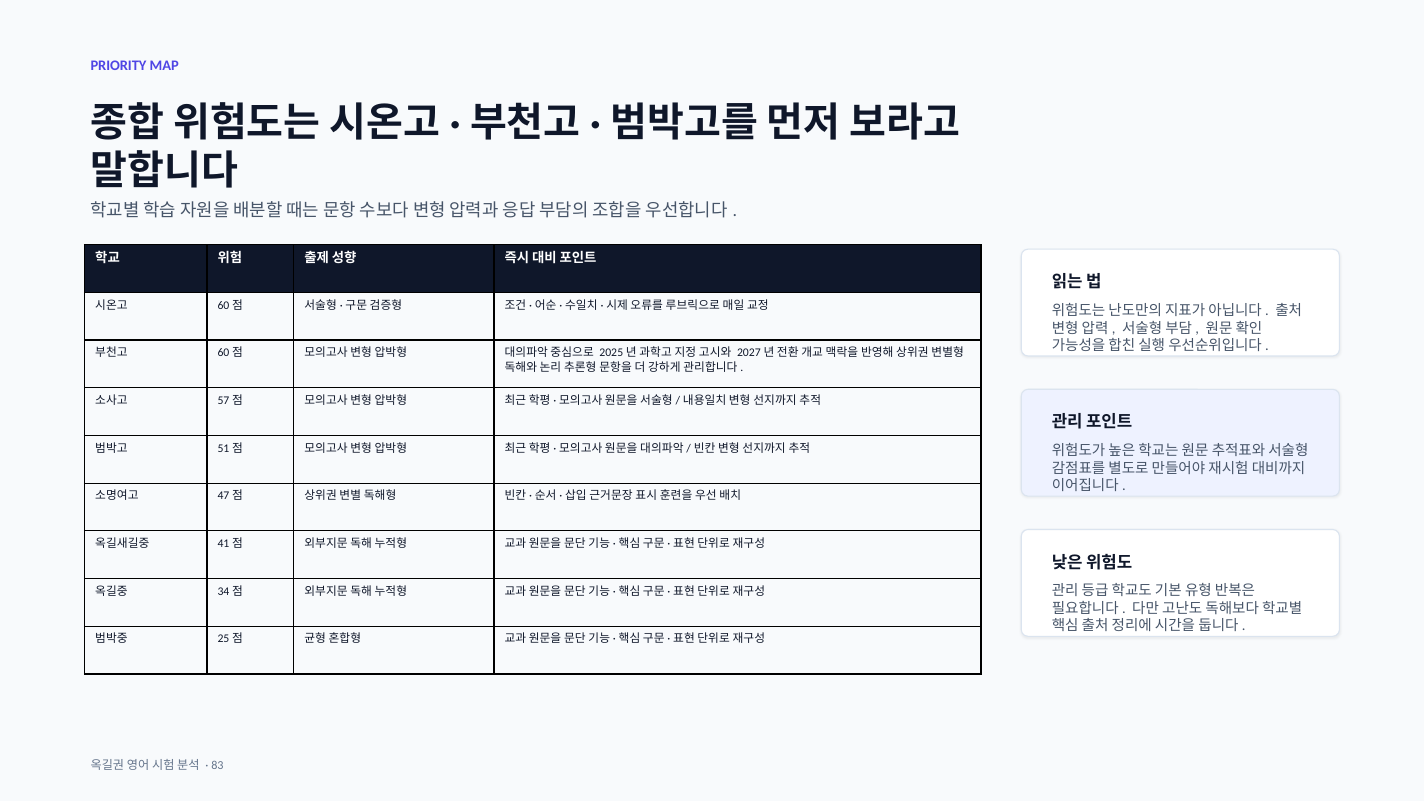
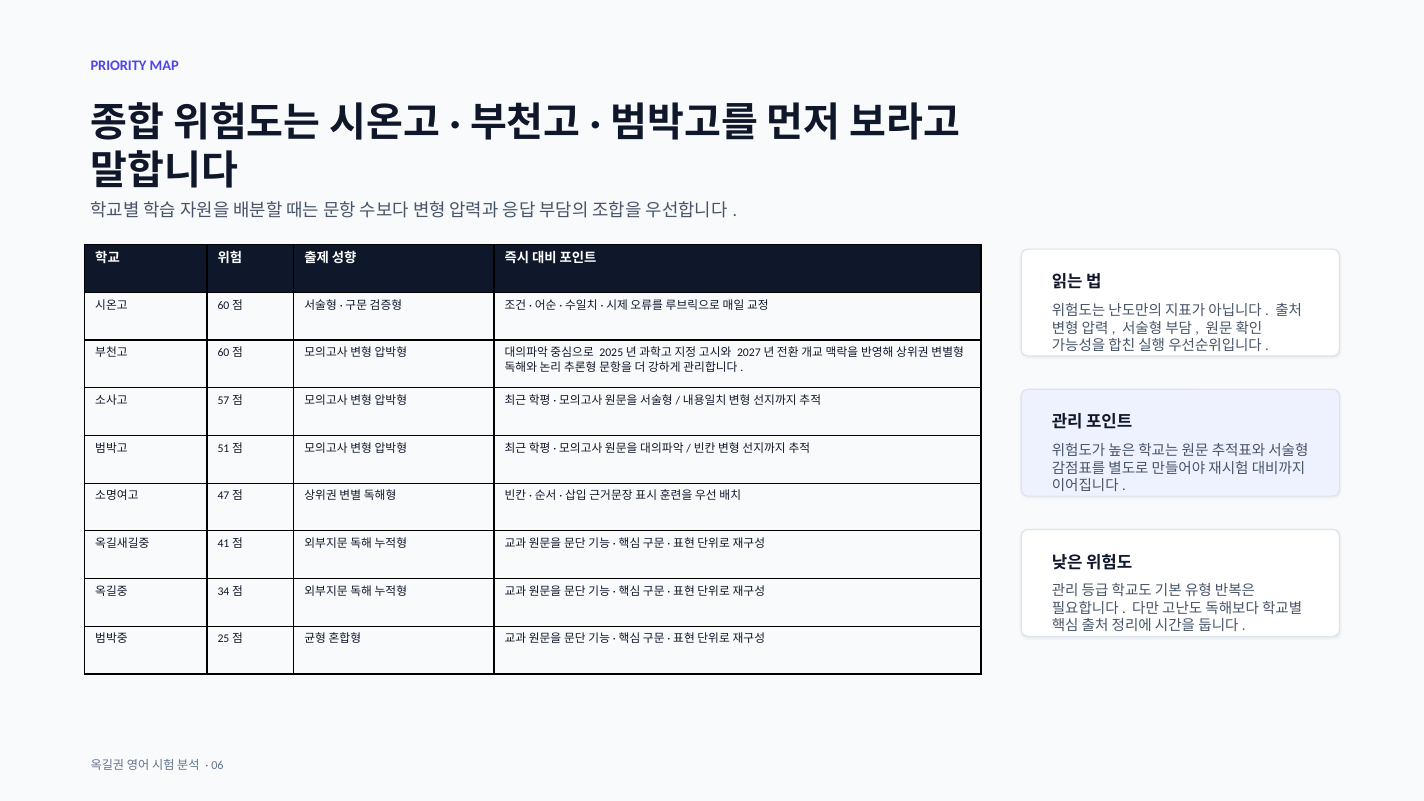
83: 83 -> 06 (217, 765)
